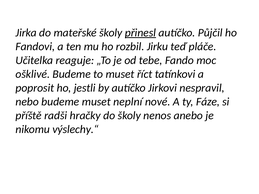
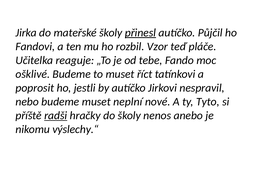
Jirku: Jirku -> Vzor (157, 47)
Fáze: Fáze -> Tyto (208, 102)
radši underline: none -> present (56, 116)
